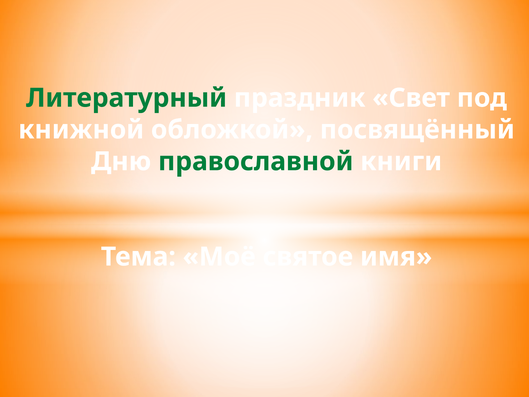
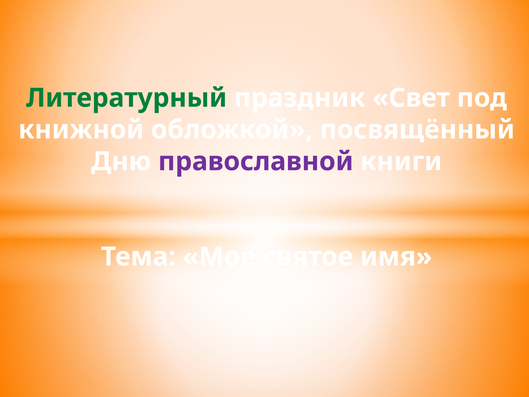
православной colour: green -> purple (256, 161)
